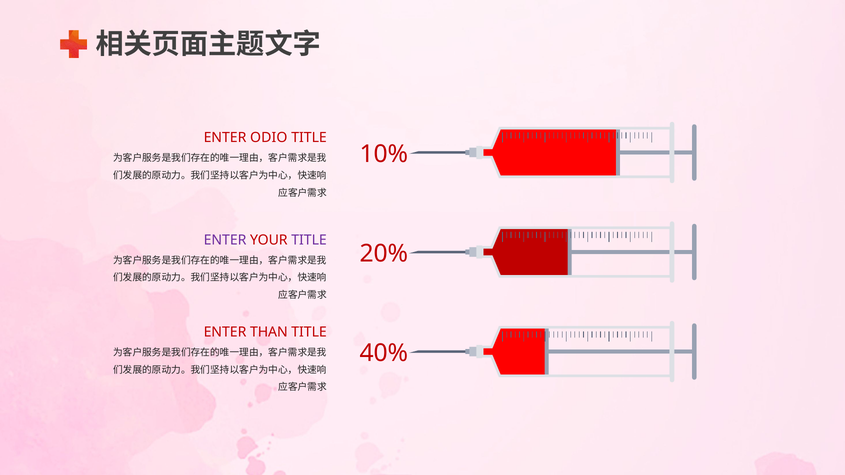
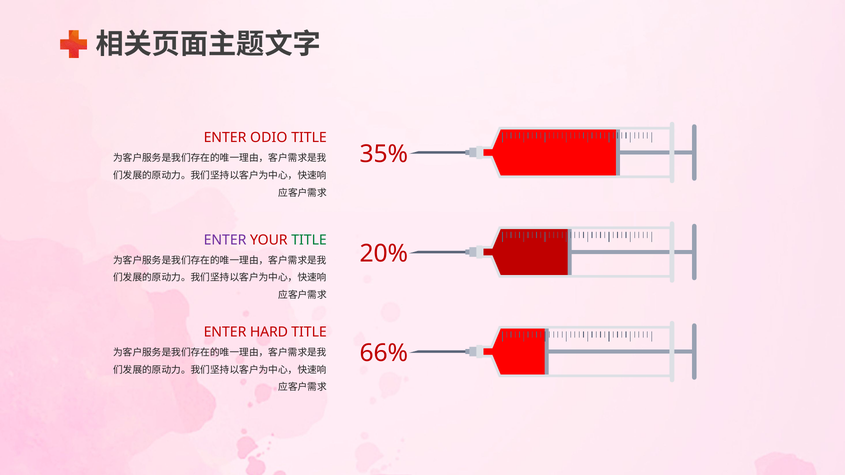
10%: 10% -> 35% (384, 154)
TITLE colour: purple -> green (309, 240)
THAN: THAN -> HARD (269, 332)
40%: 40% -> 66% (384, 353)
